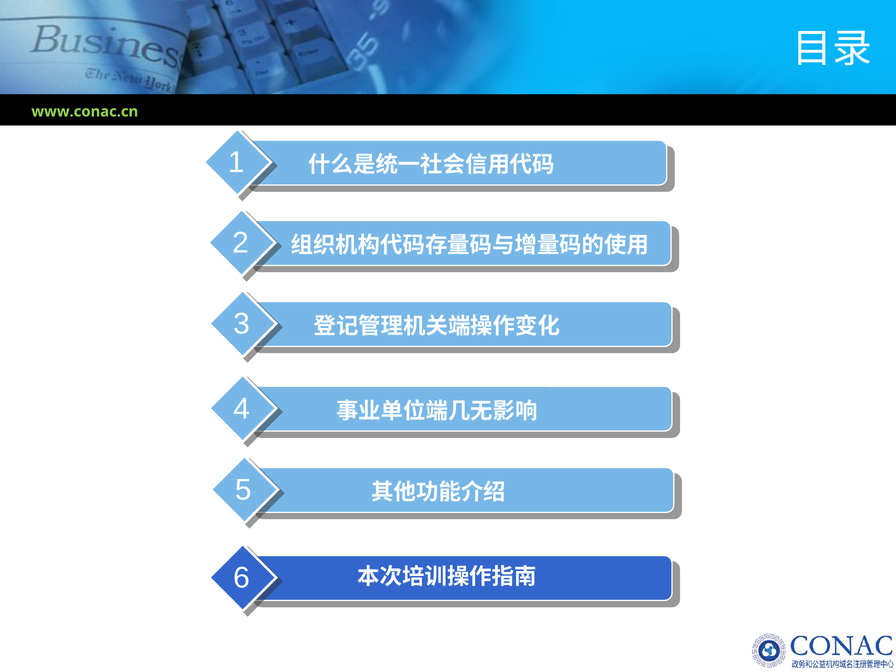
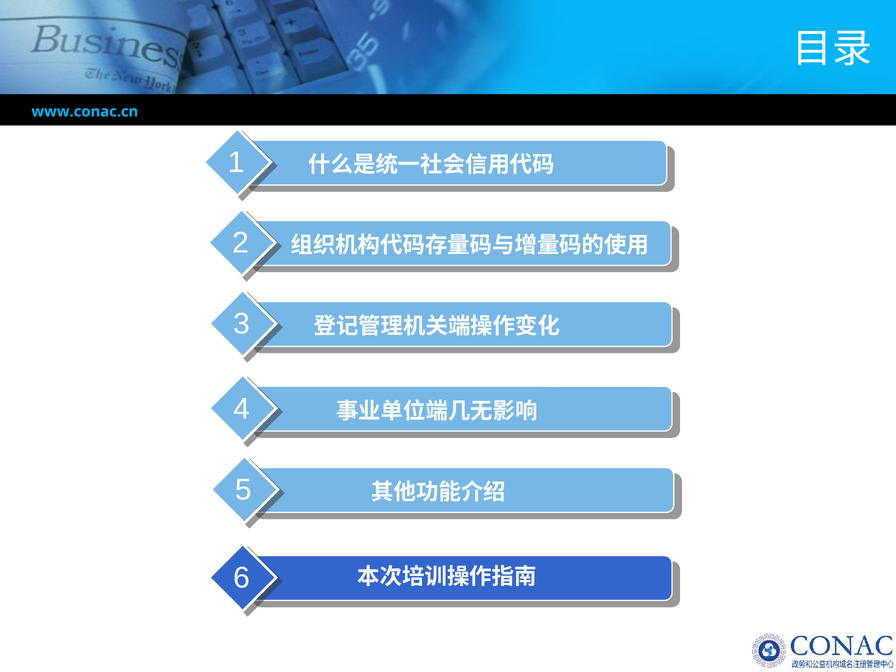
www.conac.cn colour: light green -> light blue (85, 112)
